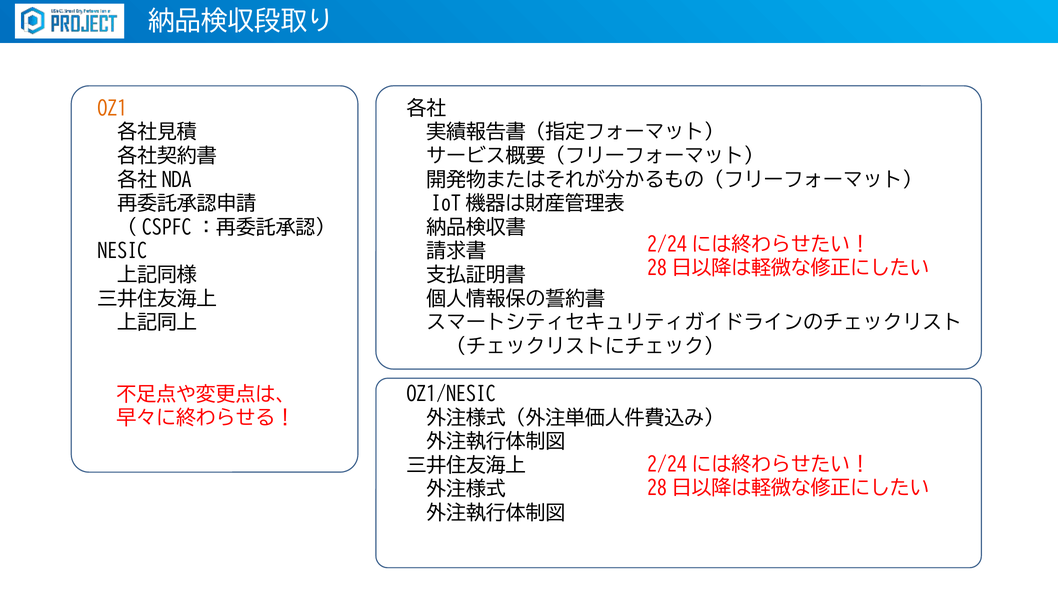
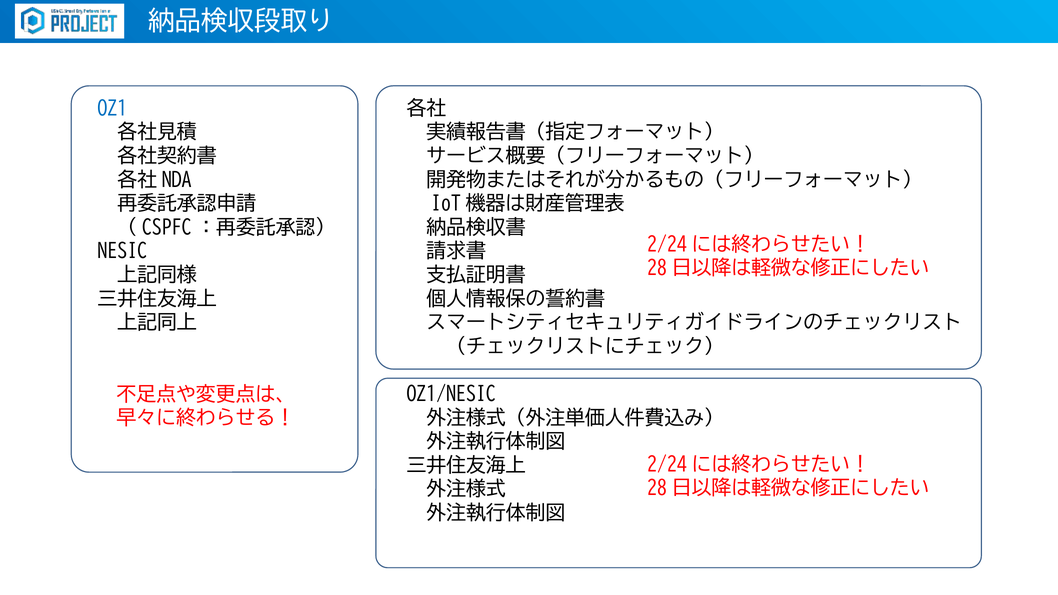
OZ1 colour: orange -> blue (112, 109)
